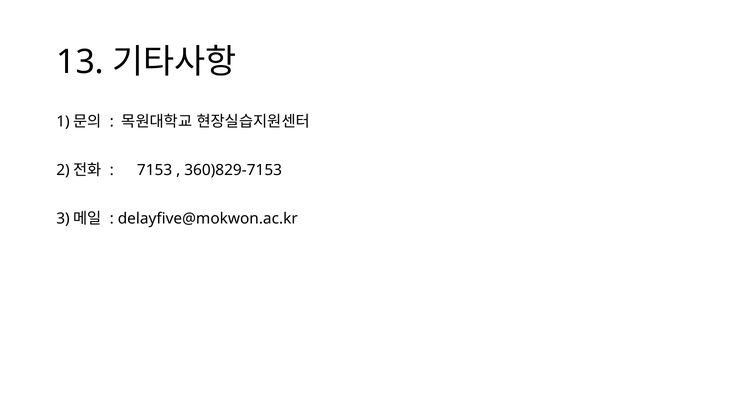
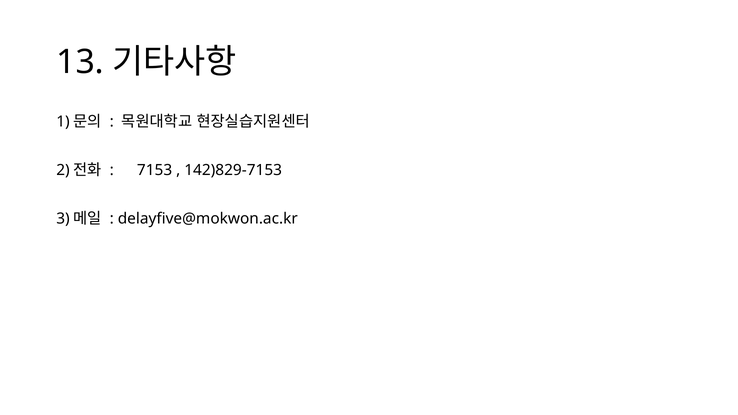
360)829-7153: 360)829-7153 -> 142)829-7153 (233, 170)
